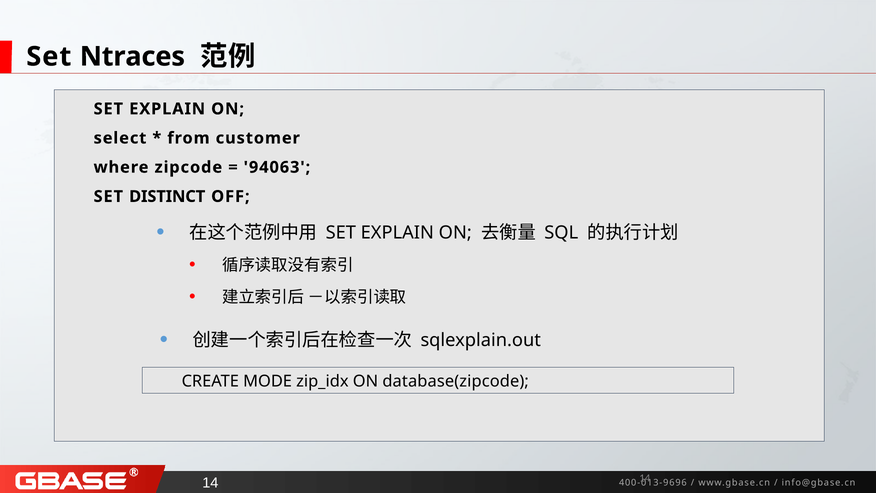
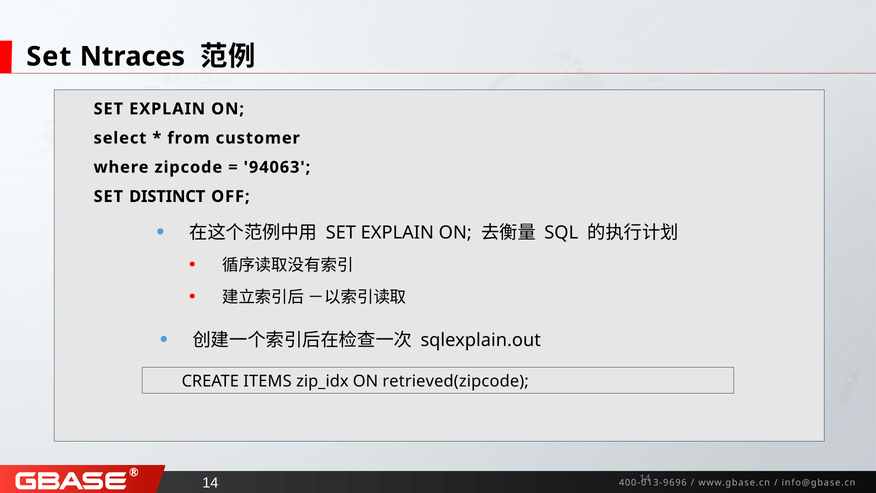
MODE: MODE -> ITEMS (267, 381)
database(zipcode: database(zipcode -> retrieved(zipcode (456, 381)
